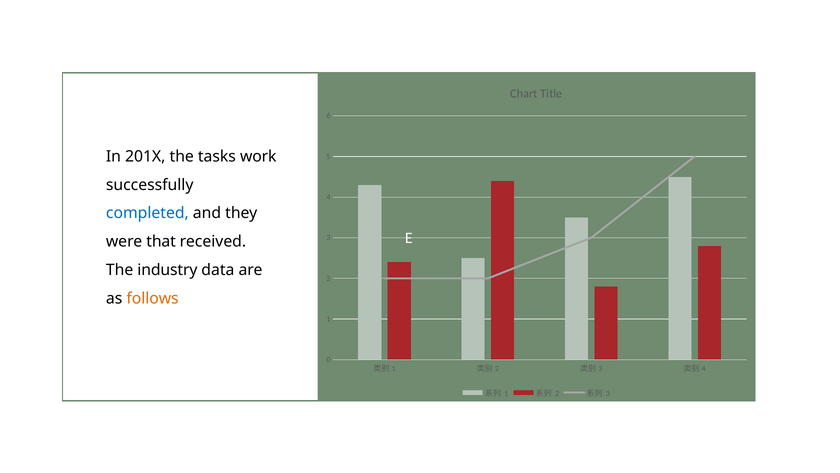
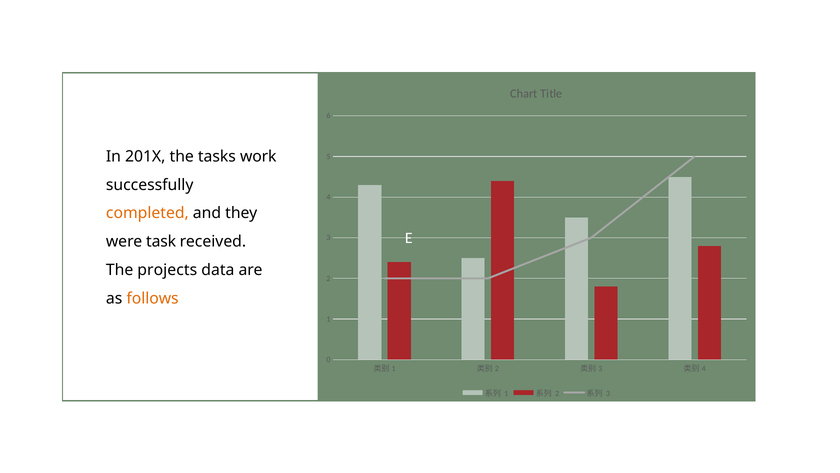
completed colour: blue -> orange (147, 213)
that: that -> task (161, 241)
industry: industry -> projects (167, 270)
